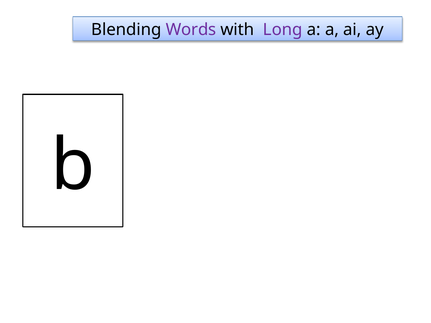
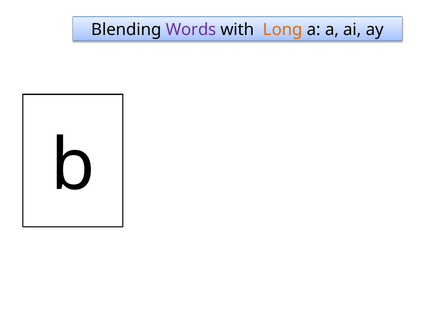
Long colour: purple -> orange (283, 30)
